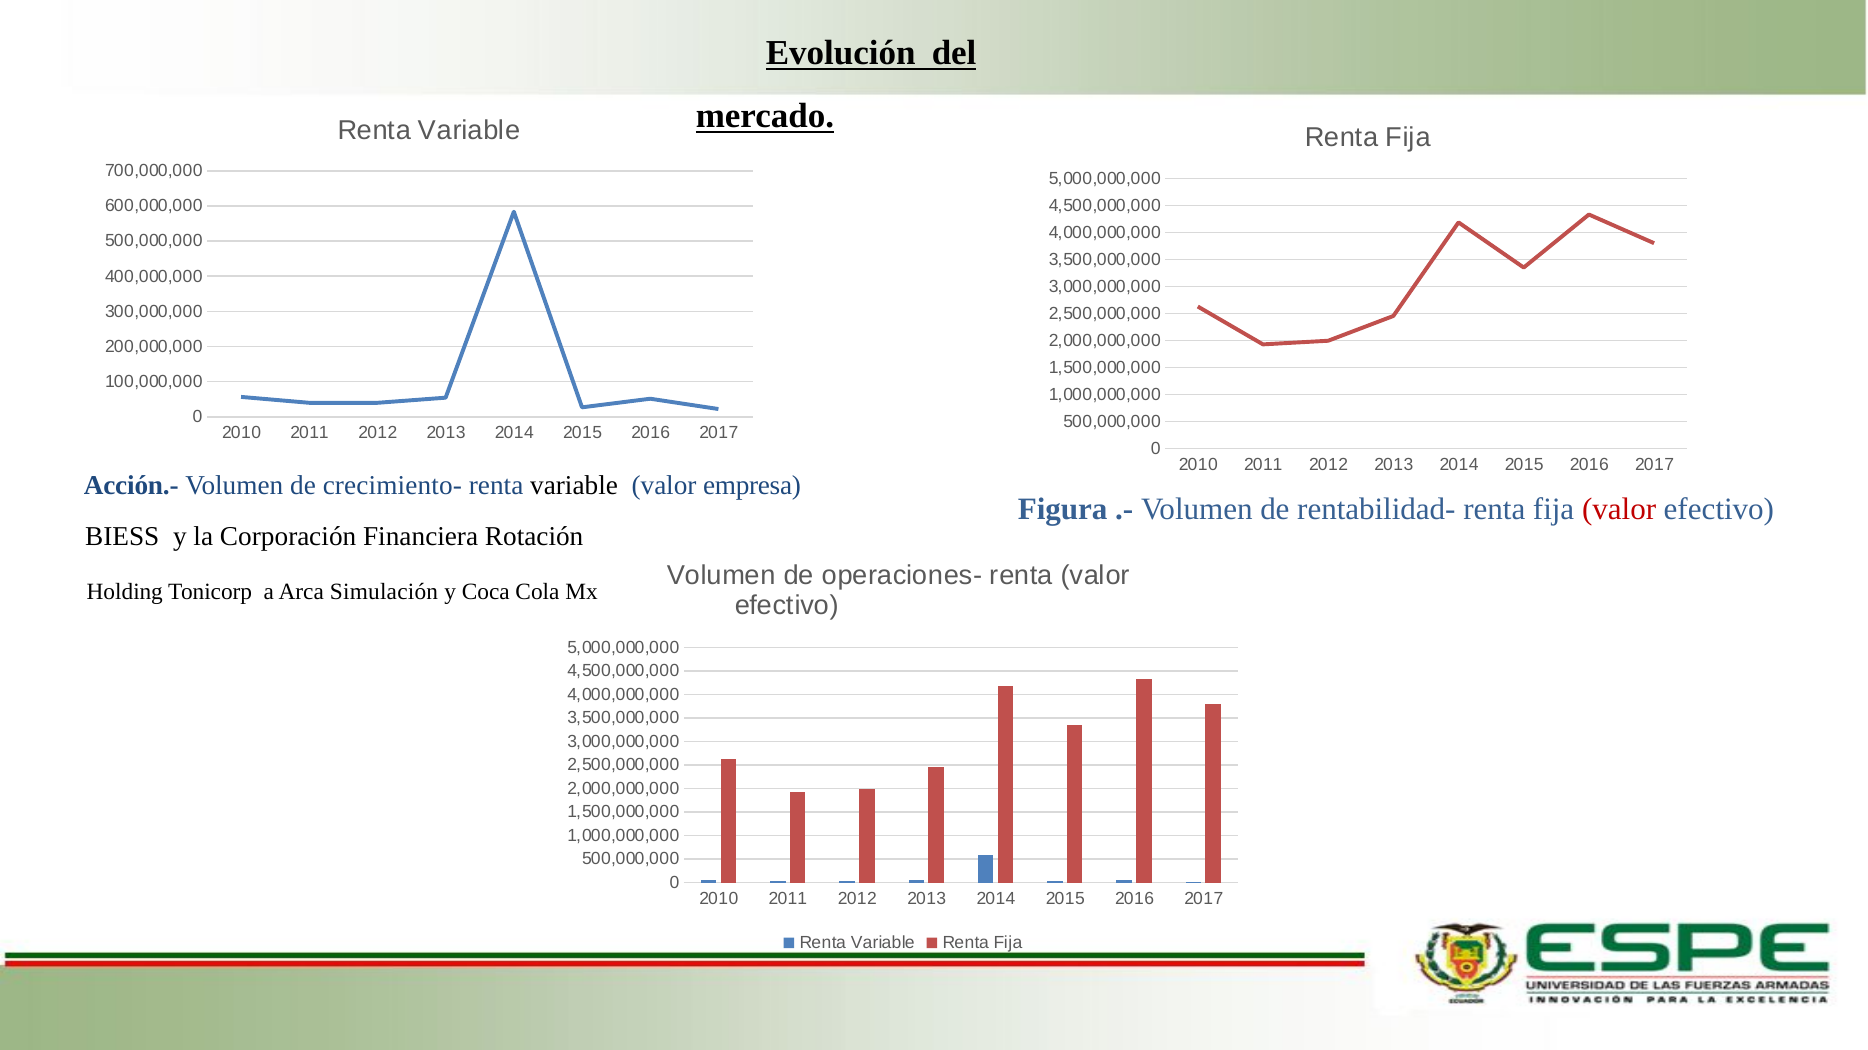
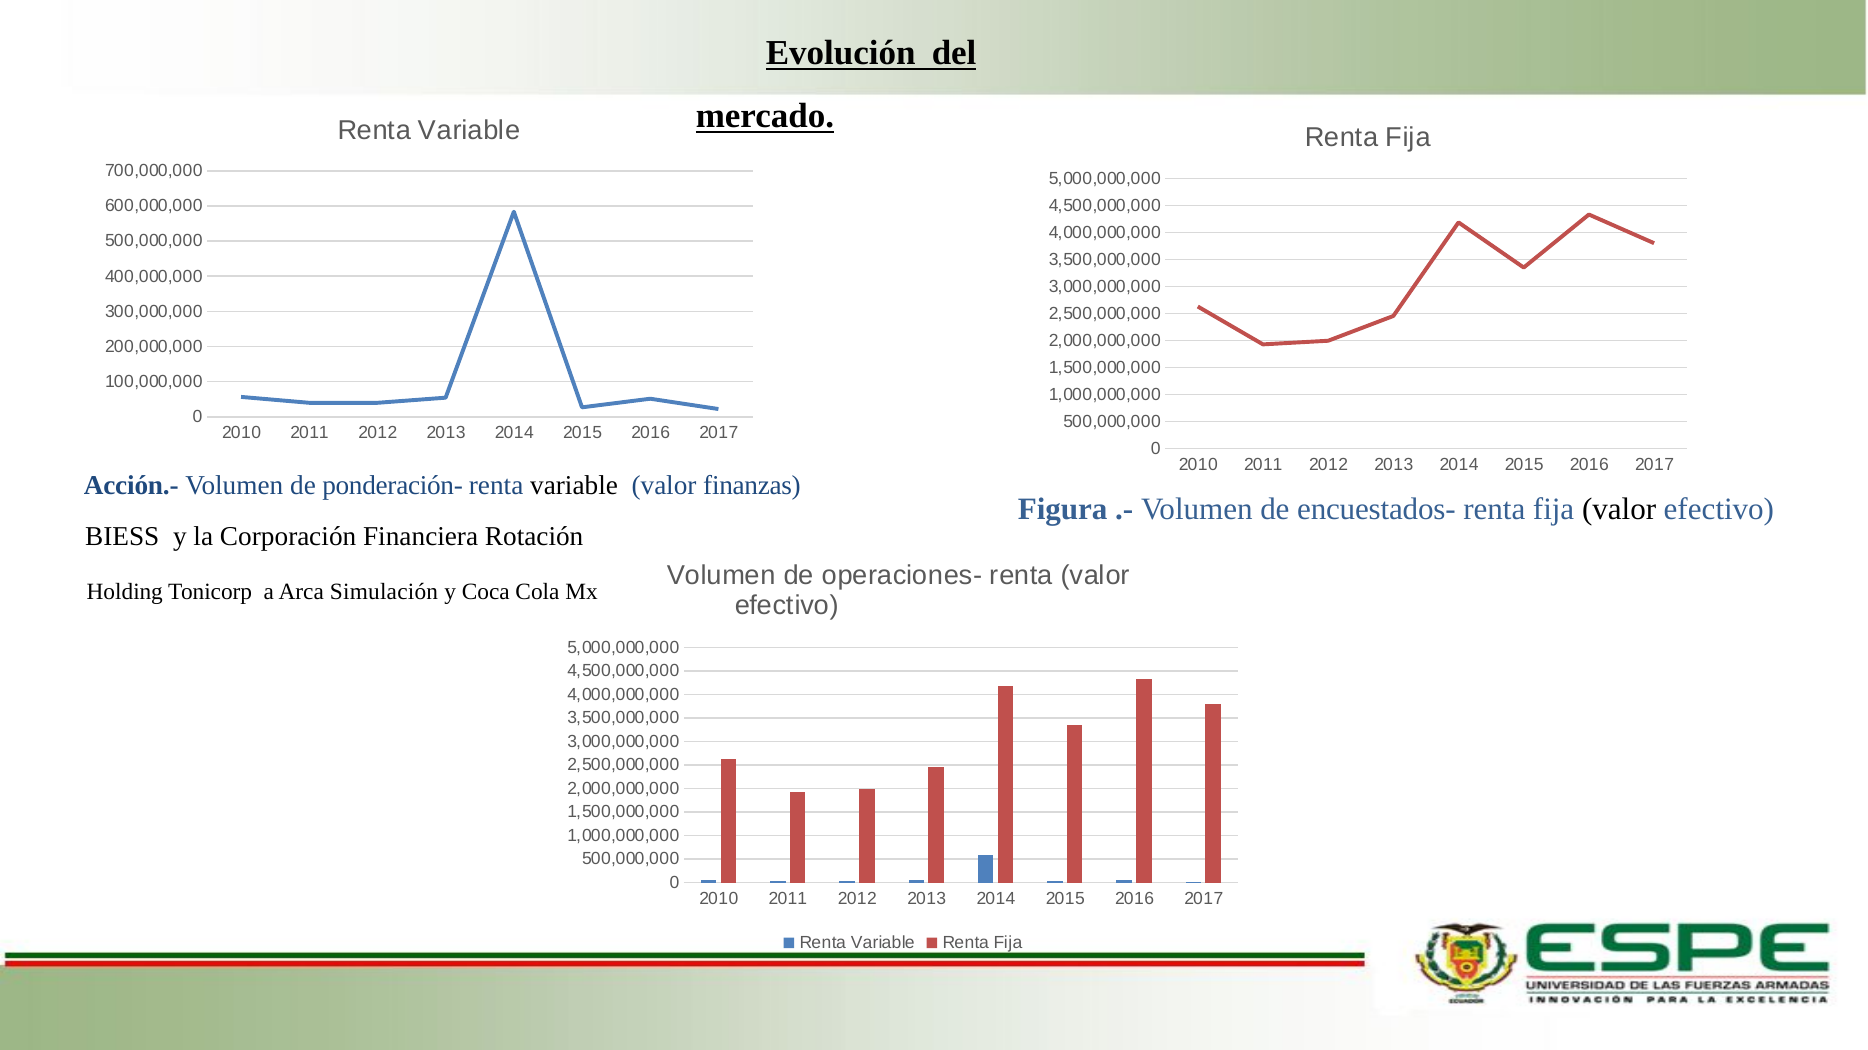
crecimiento-: crecimiento- -> ponderación- (393, 486)
empresa: empresa -> finanzas (752, 486)
rentabilidad-: rentabilidad- -> encuestados- (1376, 510)
valor colour: red -> black (1619, 510)
